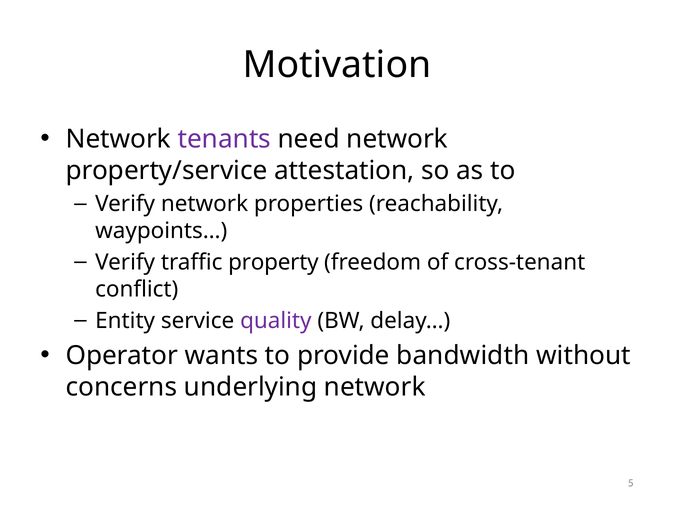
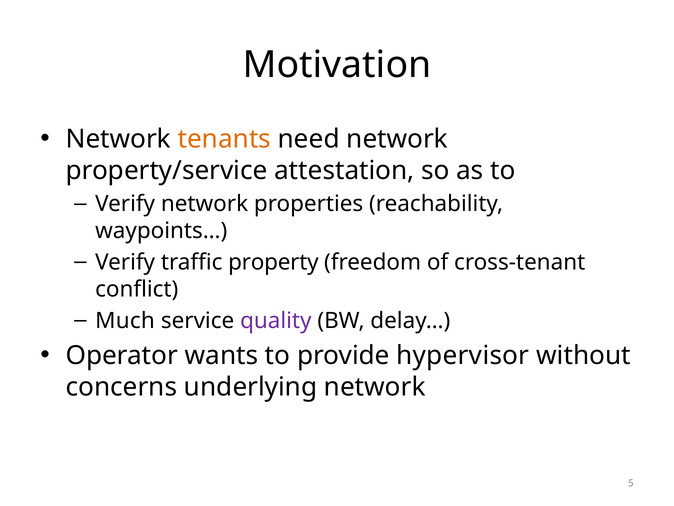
tenants colour: purple -> orange (224, 139)
Entity: Entity -> Much (125, 320)
bandwidth: bandwidth -> hypervisor (463, 355)
